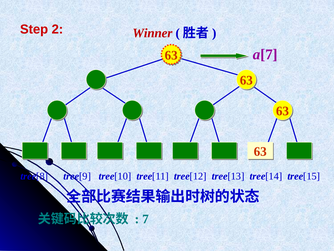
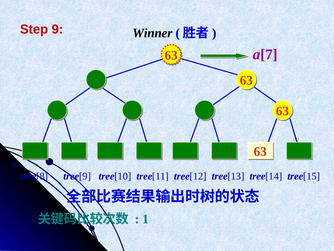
2: 2 -> 9 (57, 29)
Winner colour: red -> black (152, 33)
7: 7 -> 1 (145, 219)
